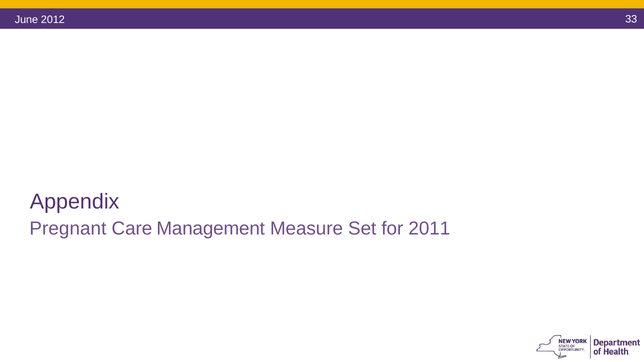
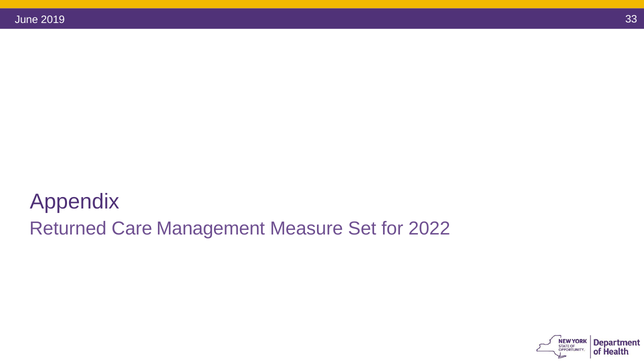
2012: 2012 -> 2019 (53, 20)
Pregnant: Pregnant -> Returned (68, 228)
2011: 2011 -> 2022 (429, 228)
